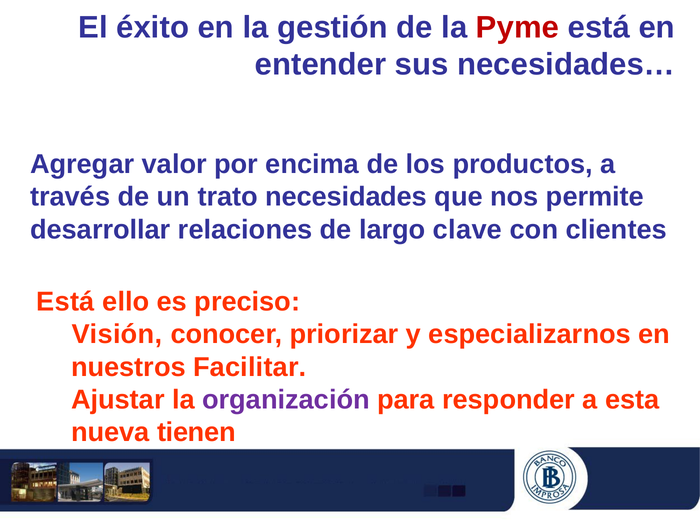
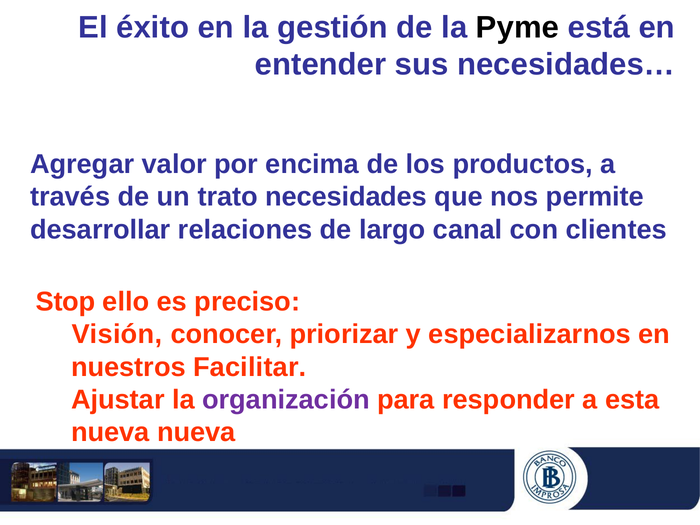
Pyme colour: red -> black (518, 27)
clave: clave -> canal (468, 230)
Está: Está -> Stop (66, 302)
nueva tienen: tienen -> nueva (196, 432)
